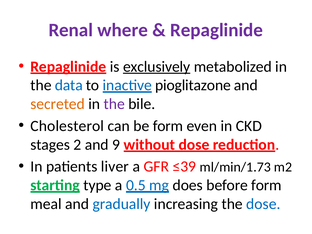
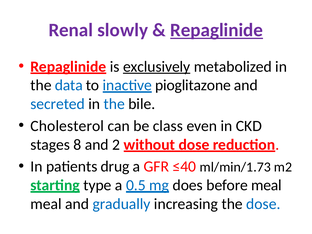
where: where -> slowly (123, 30)
Repaglinide underline: none -> present (217, 30)
secreted colour: orange -> blue (58, 104)
the colour: purple -> blue (114, 104)
be form: form -> class (168, 126)
2: 2 -> 8 (77, 145)
9: 9 -> 2 (116, 145)
liver: liver -> drug (115, 166)
≤39: ≤39 -> ≤40 (184, 166)
before form: form -> meal (266, 185)
